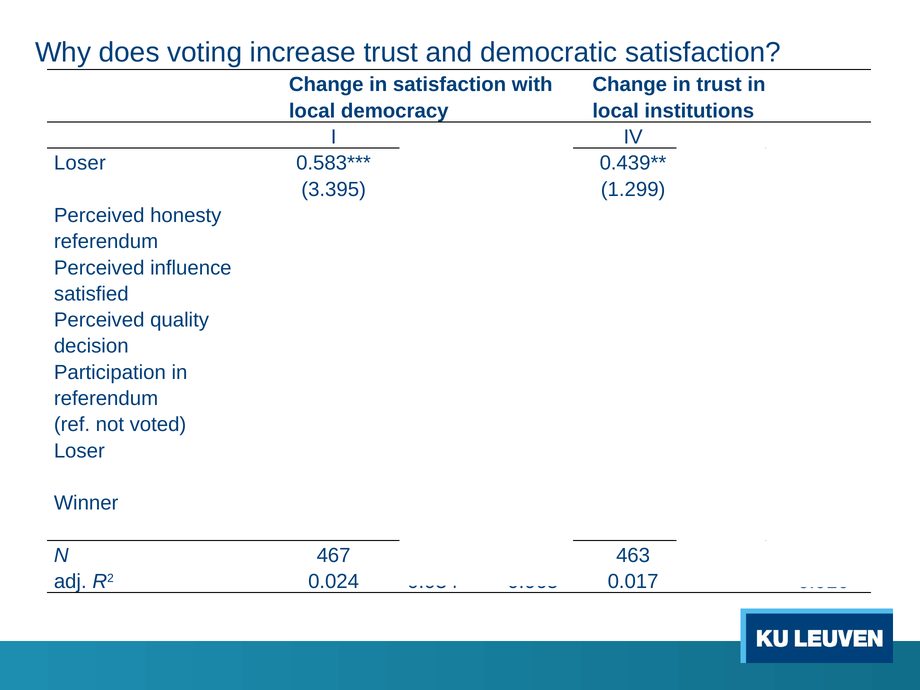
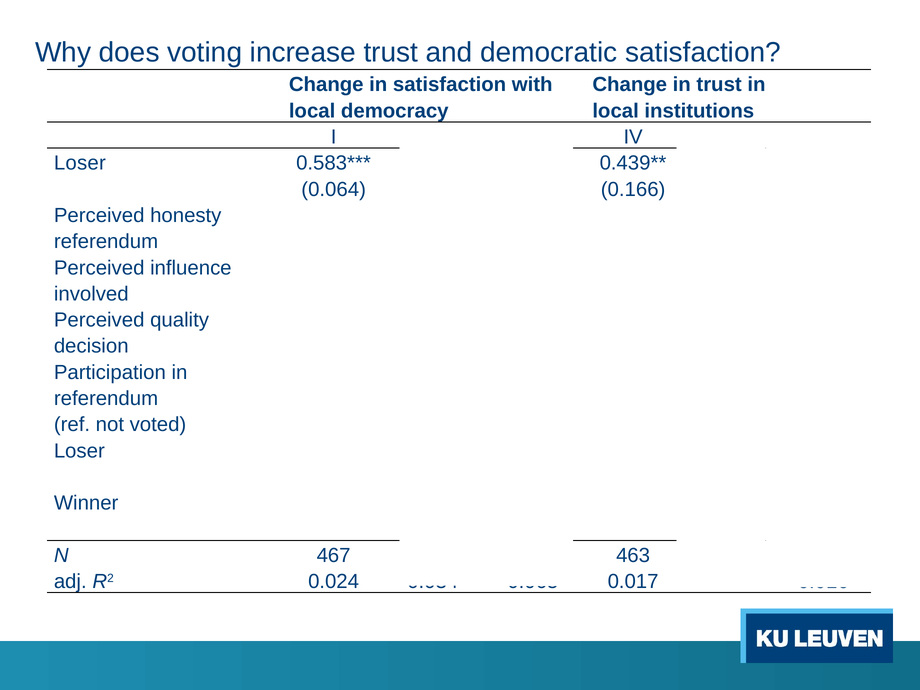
3.395: 3.395 -> 0.064 (334, 189)
1.299: 1.299 -> 0.166 (633, 189)
satisfied: satisfied -> involved (91, 294)
